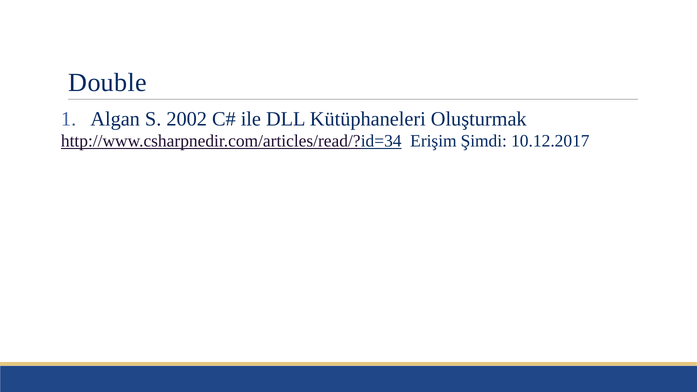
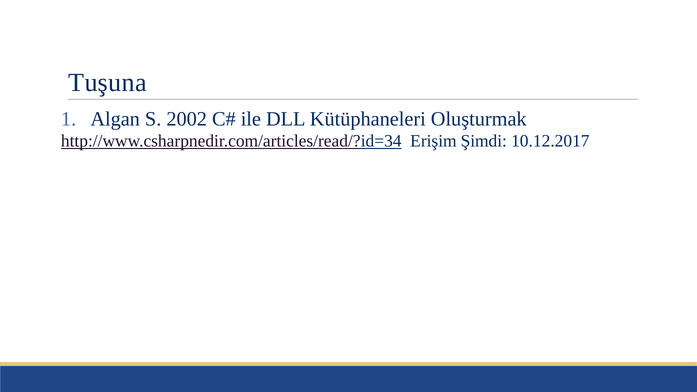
Double: Double -> Tuşuna (108, 83)
